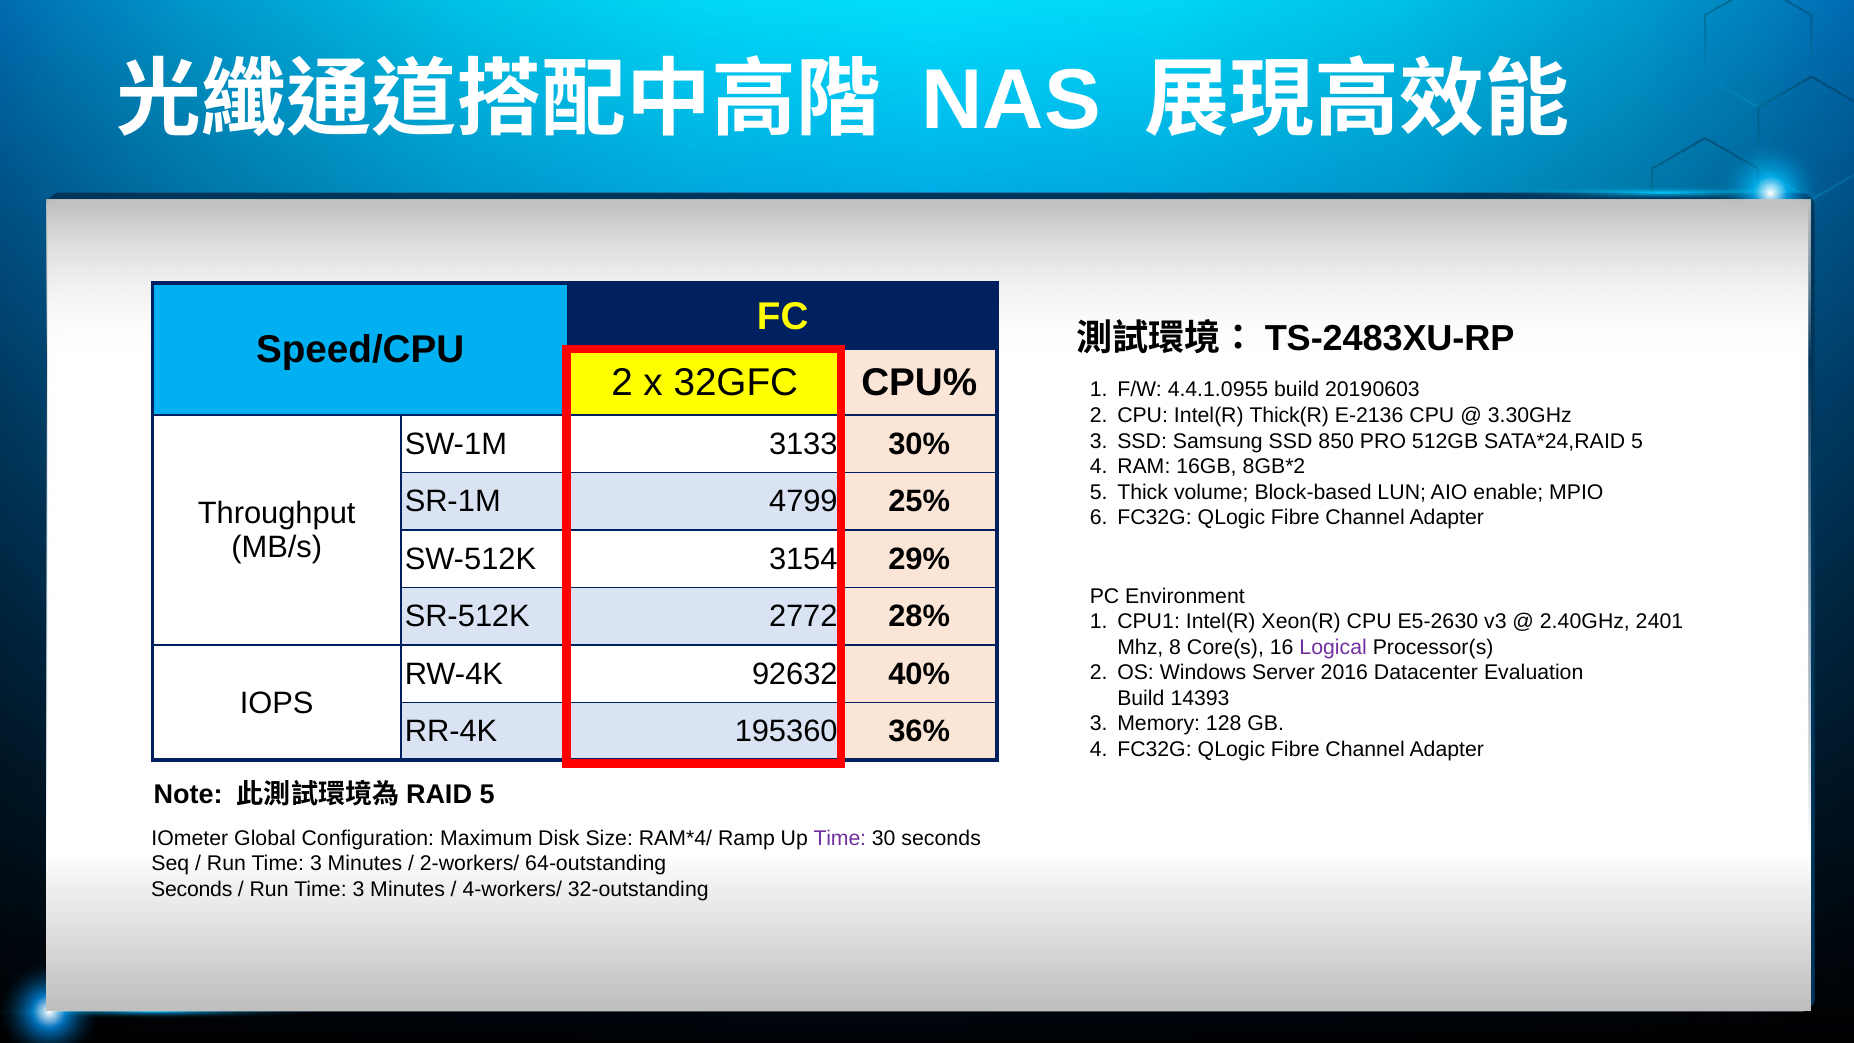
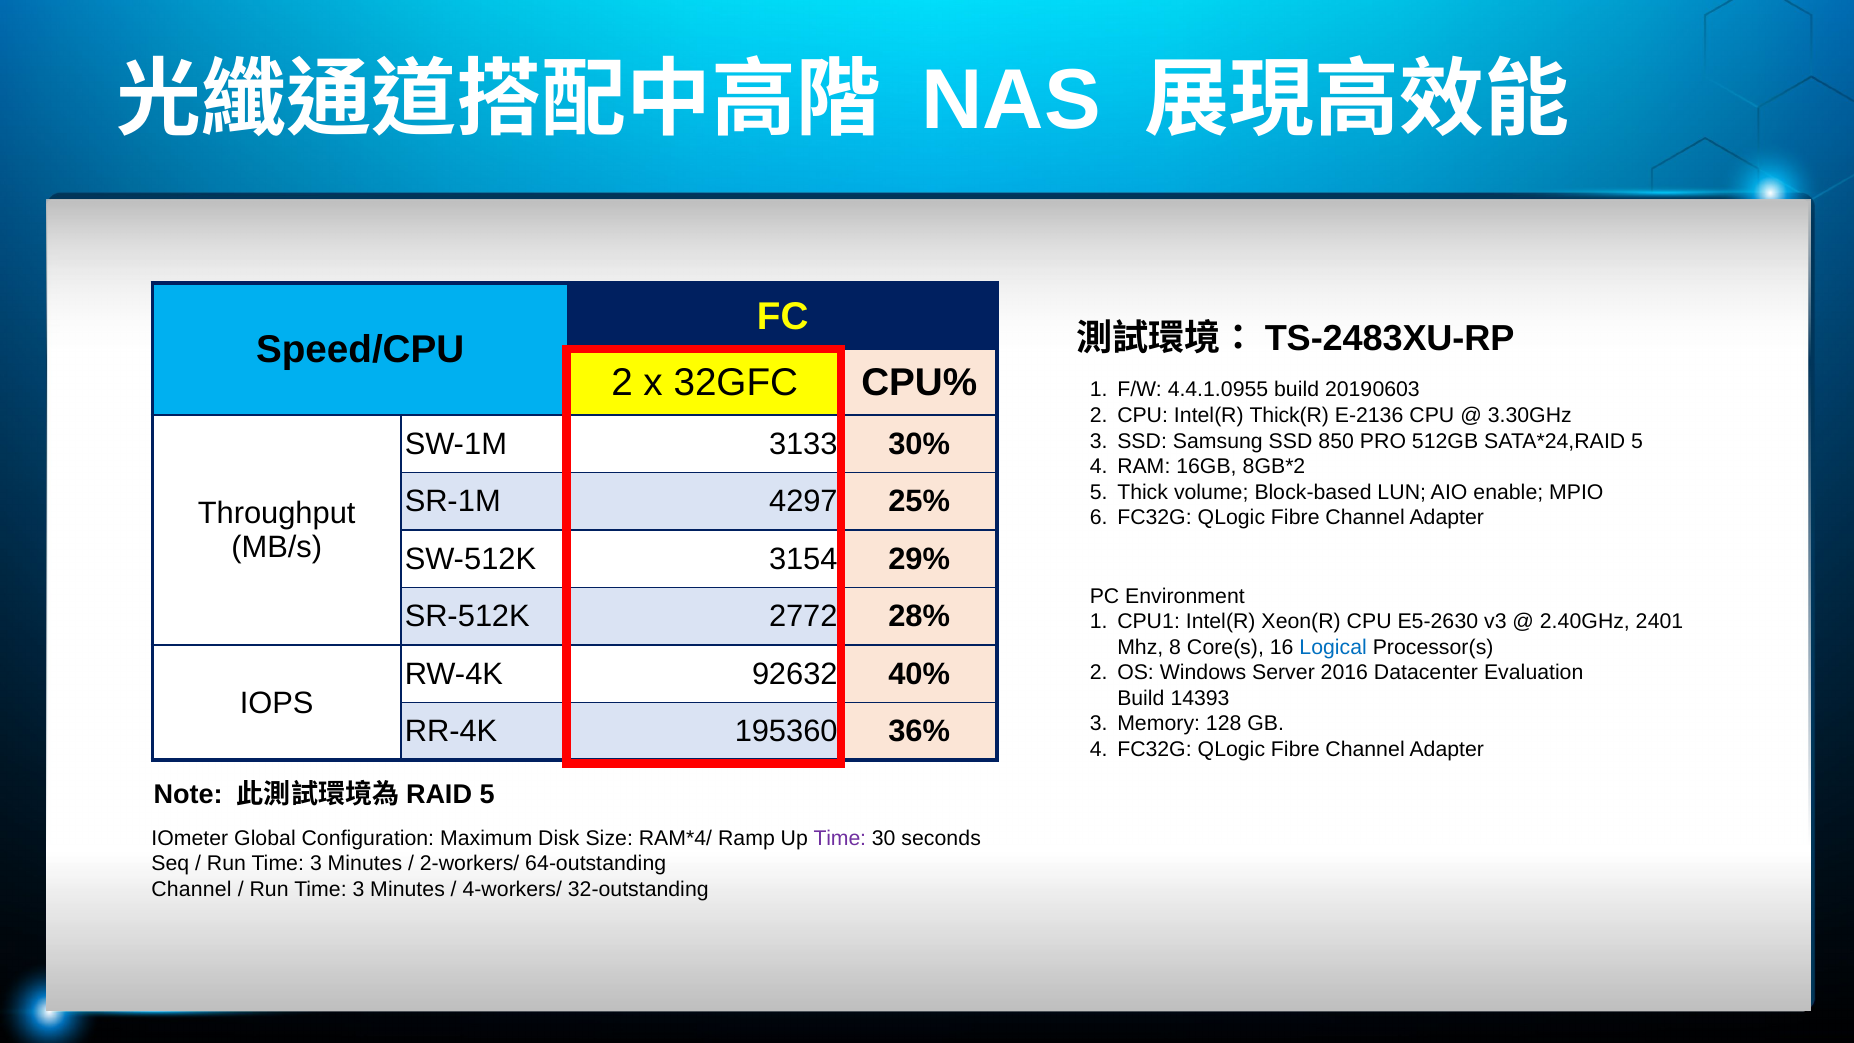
4799: 4799 -> 4297 (803, 501)
Logical colour: purple -> blue (1333, 647)
Seconds: Seconds -> Channel (192, 889)
